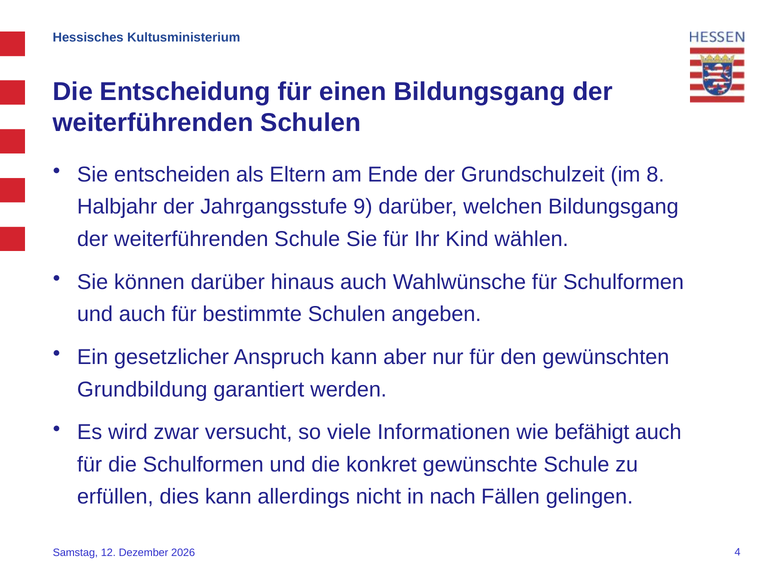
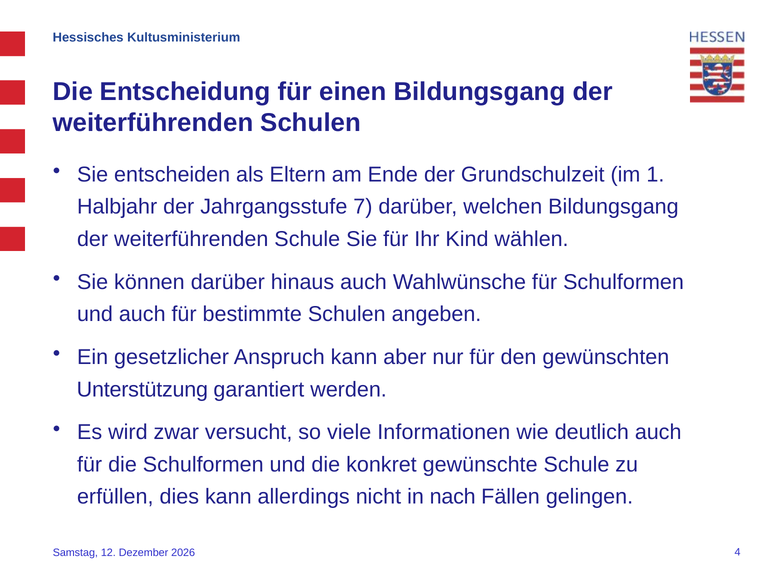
8: 8 -> 1 (655, 175)
9: 9 -> 7 (363, 207)
Grundbildung: Grundbildung -> Unterstützung (142, 390)
befähigt: befähigt -> deutlich (592, 433)
